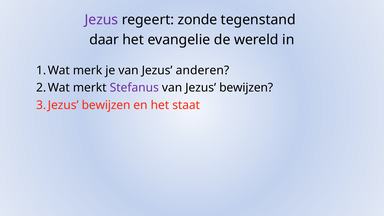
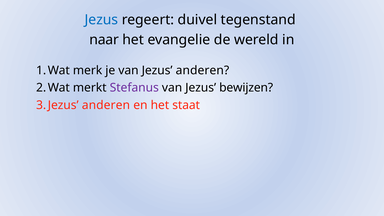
Jezus colour: purple -> blue (101, 20)
zonde: zonde -> duivel (197, 20)
daar: daar -> naar (104, 40)
bewijzen: bewijzen -> anderen (106, 105)
